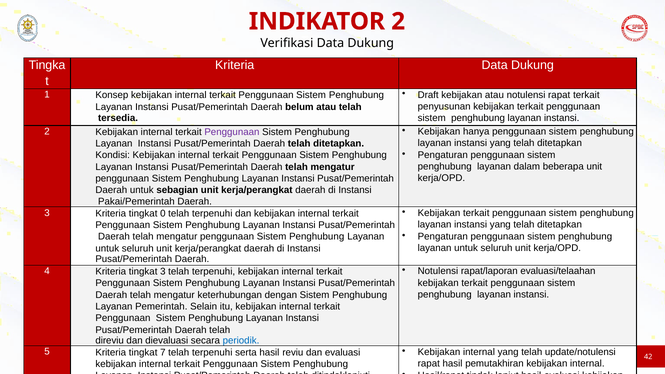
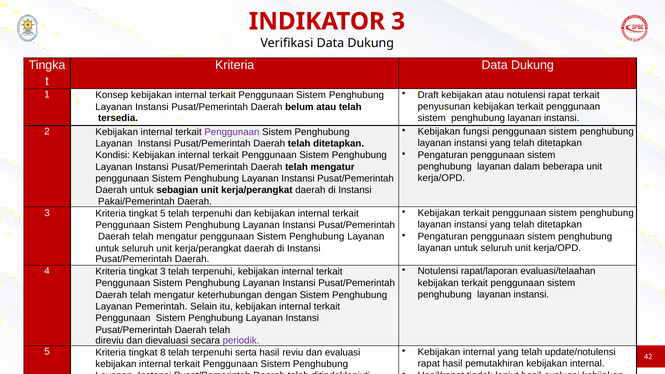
INDIKATOR 2: 2 -> 3 (398, 21)
hanya: hanya -> fungsi (476, 132)
tingkat 0: 0 -> 5 (163, 213)
periodik colour: blue -> purple (241, 341)
7: 7 -> 8 (163, 352)
